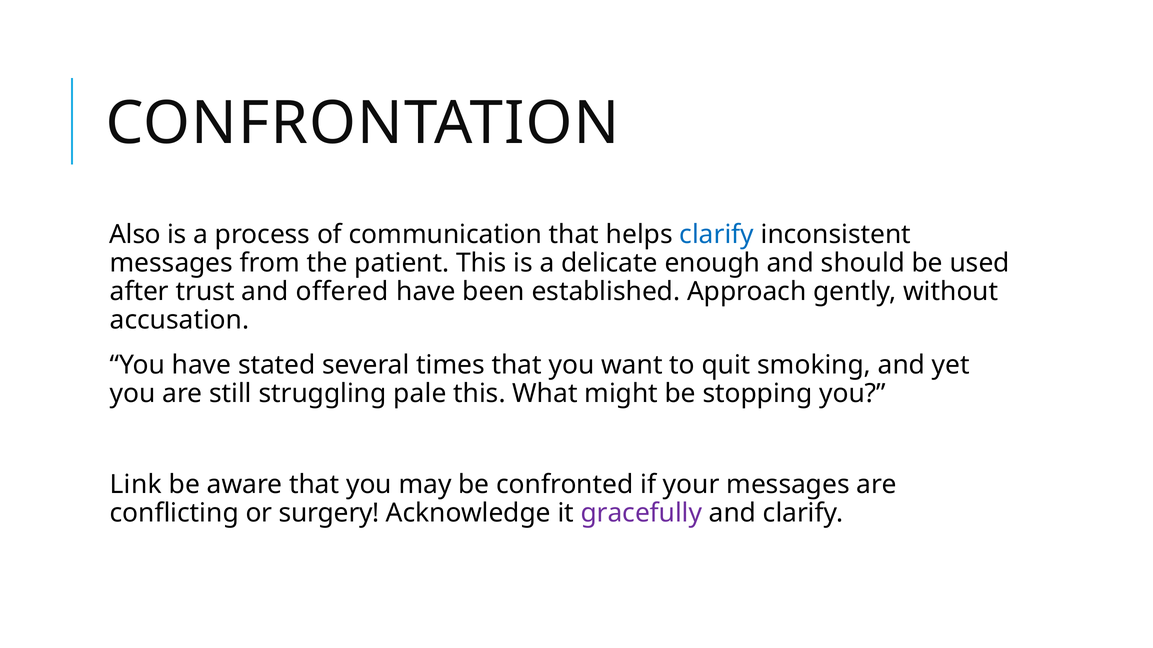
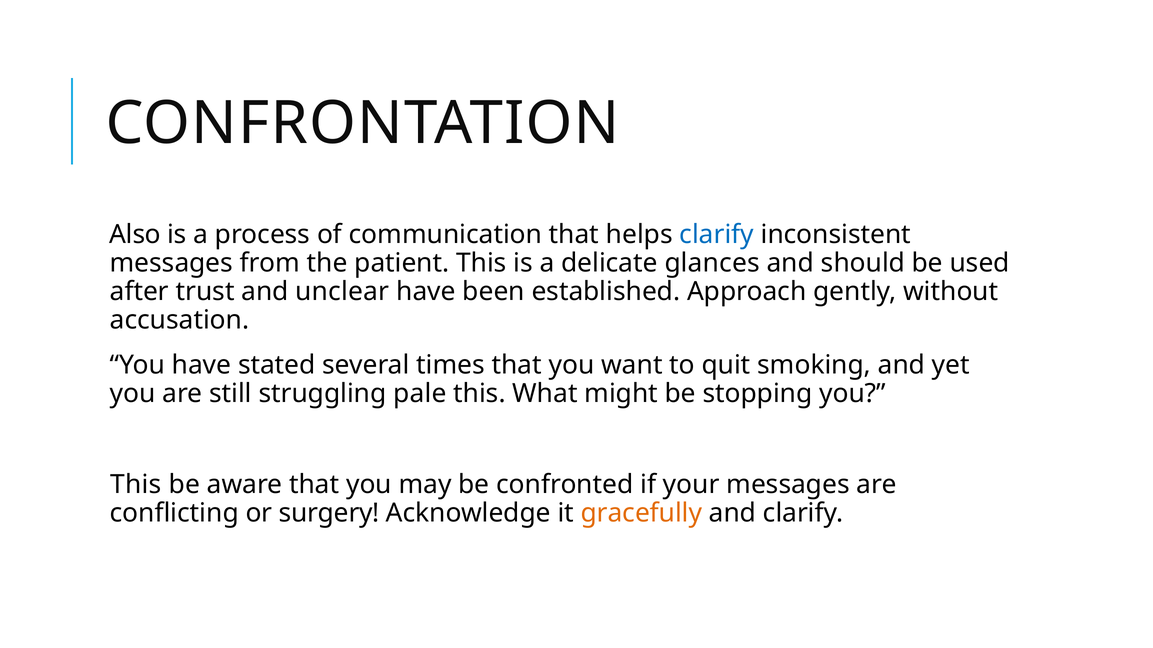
enough: enough -> glances (712, 263)
offered: offered -> unclear (342, 292)
Link: Link -> This (136, 485)
gracefully colour: purple -> orange (641, 513)
